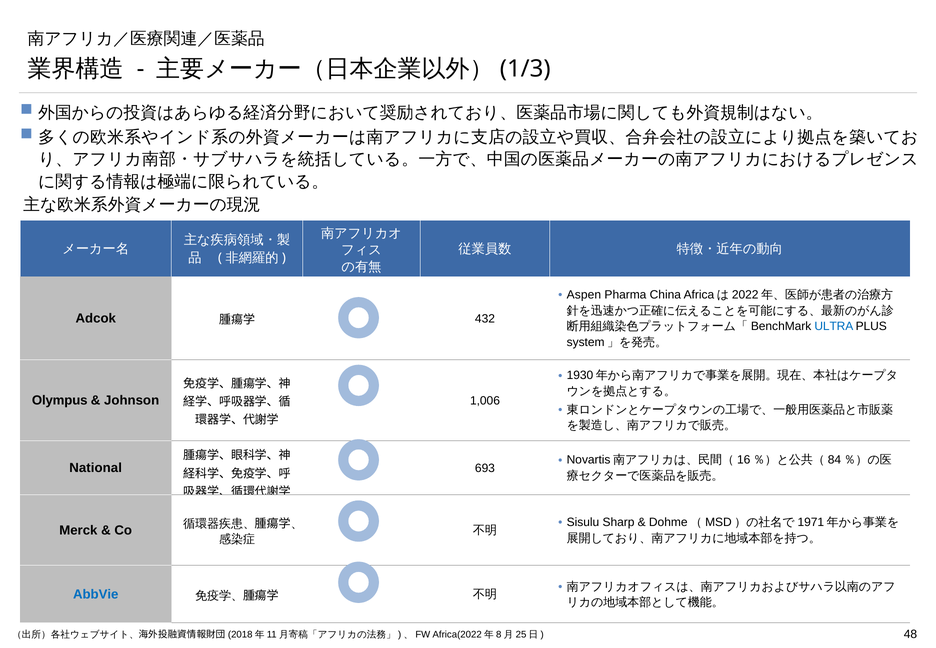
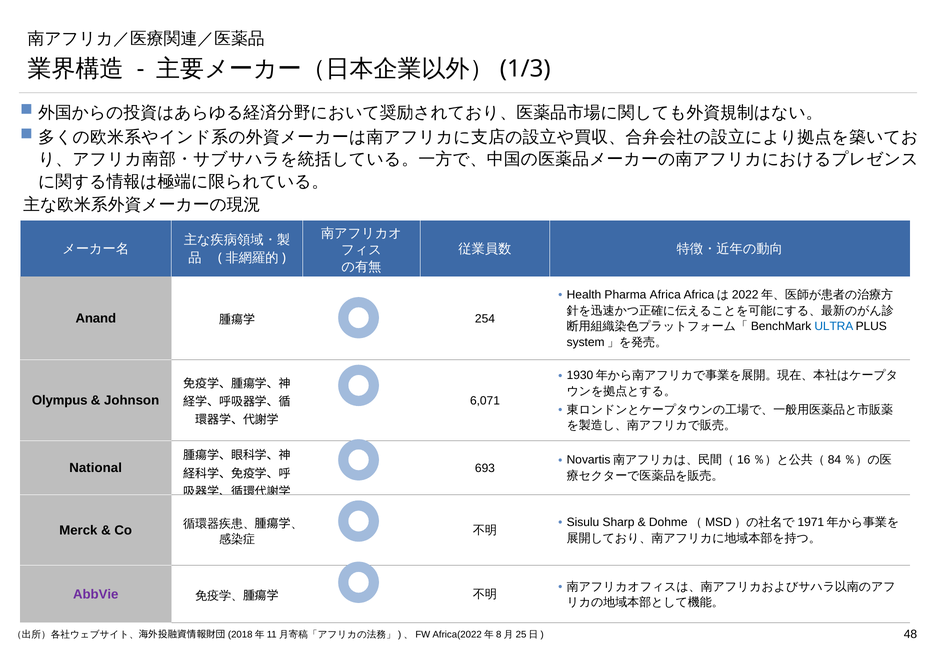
Aspen: Aspen -> Health (584, 295)
China: China -> Africa (665, 295)
Adcok: Adcok -> Anand (96, 318)
432: 432 -> 254 (485, 319)
1,006: 1,006 -> 6,071 (485, 401)
AbbVie colour: blue -> purple (96, 594)
